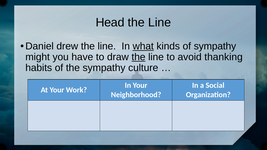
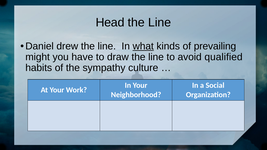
of sympathy: sympathy -> prevailing (215, 46)
the underline: present -> none (138, 57)
thanking: thanking -> qualified (224, 57)
